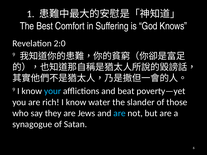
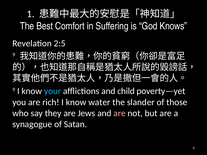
2:0: 2:0 -> 2:5 (60, 43)
beat: beat -> child (126, 91)
are colour: light blue -> pink (120, 113)
